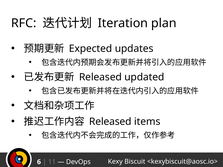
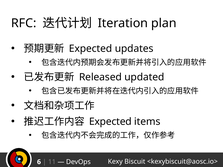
Released: Released -> Expected (110, 122)
